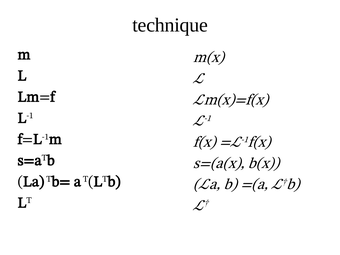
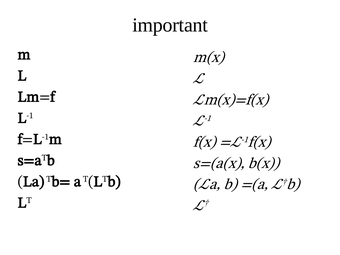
technique: technique -> important (170, 25)
